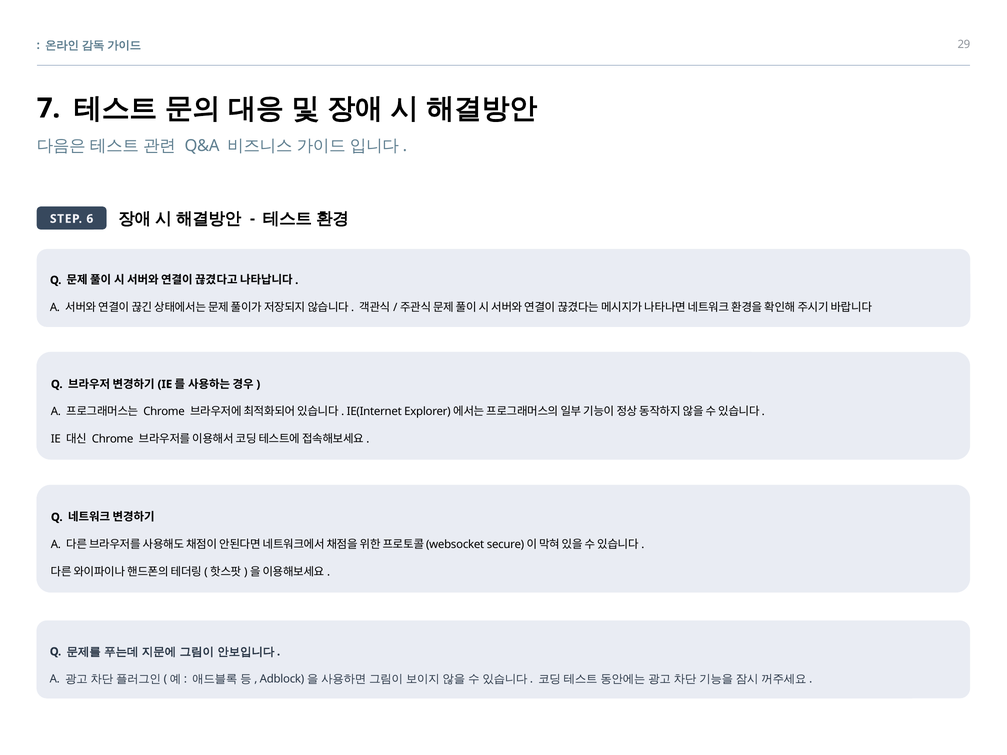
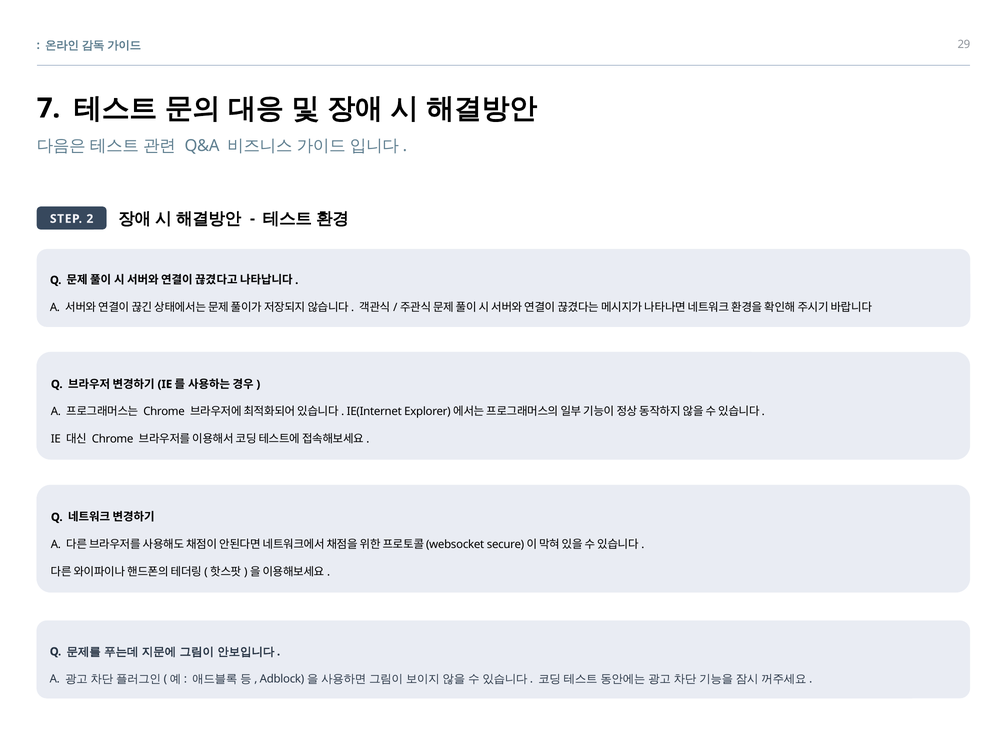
6: 6 -> 2 (90, 219)
